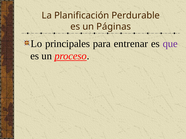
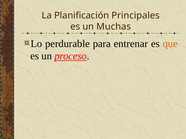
Perdurable: Perdurable -> Principales (136, 16)
Páginas: Páginas -> Muchas (114, 27)
principales: principales -> perdurable (67, 44)
que colour: purple -> orange (170, 44)
